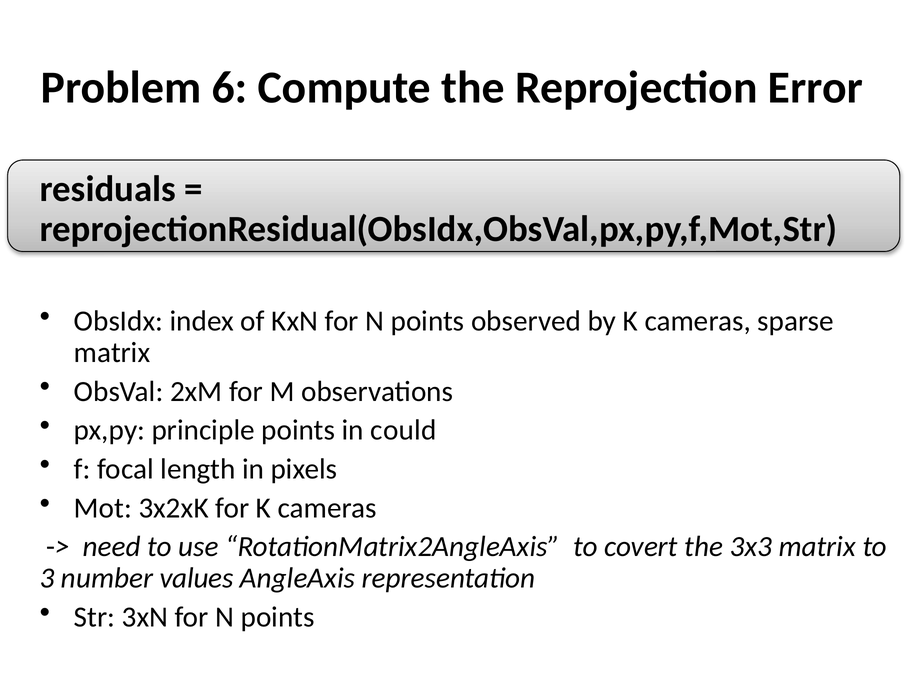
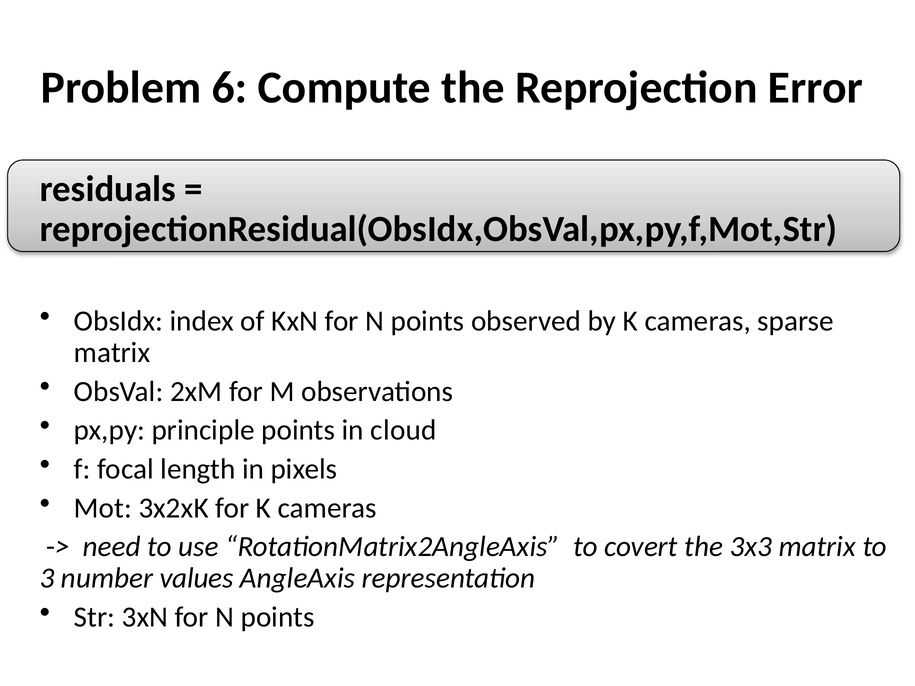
could: could -> cloud (404, 430)
